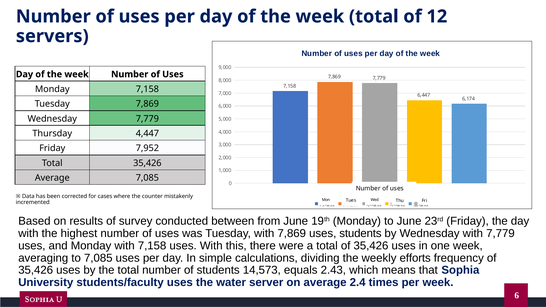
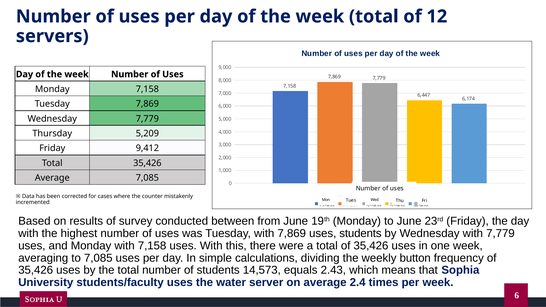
4,447: 4,447 -> 5,209 (147, 134)
7,952: 7,952 -> 9,412 (147, 148)
efforts: efforts -> button (415, 258)
